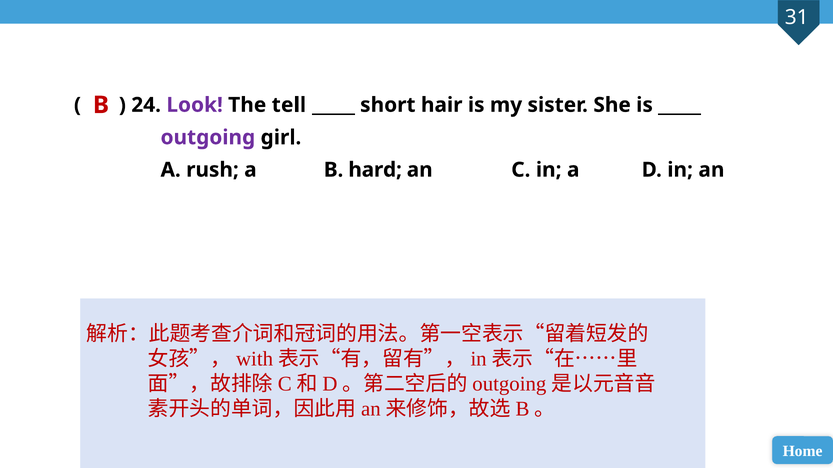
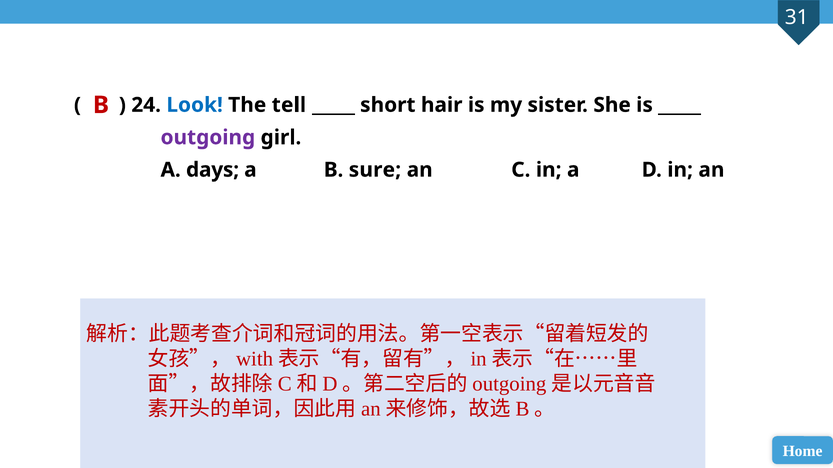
Look colour: purple -> blue (195, 105)
rush: rush -> days (213, 170)
hard: hard -> sure (375, 170)
